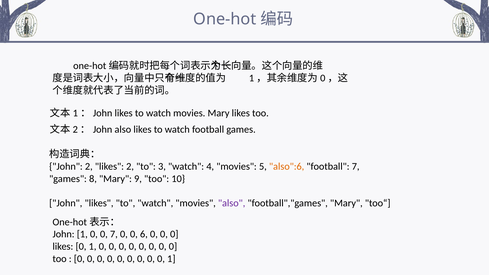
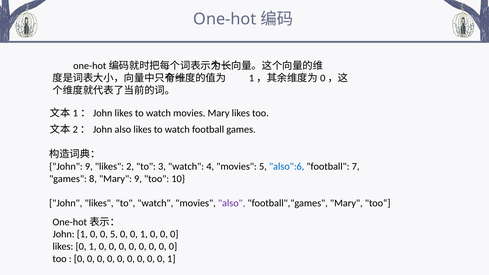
John 2: 2 -> 9 (89, 167)
also":6 colour: orange -> blue (287, 167)
0 7: 7 -> 5 (114, 234)
6: 6 -> 1 (144, 234)
